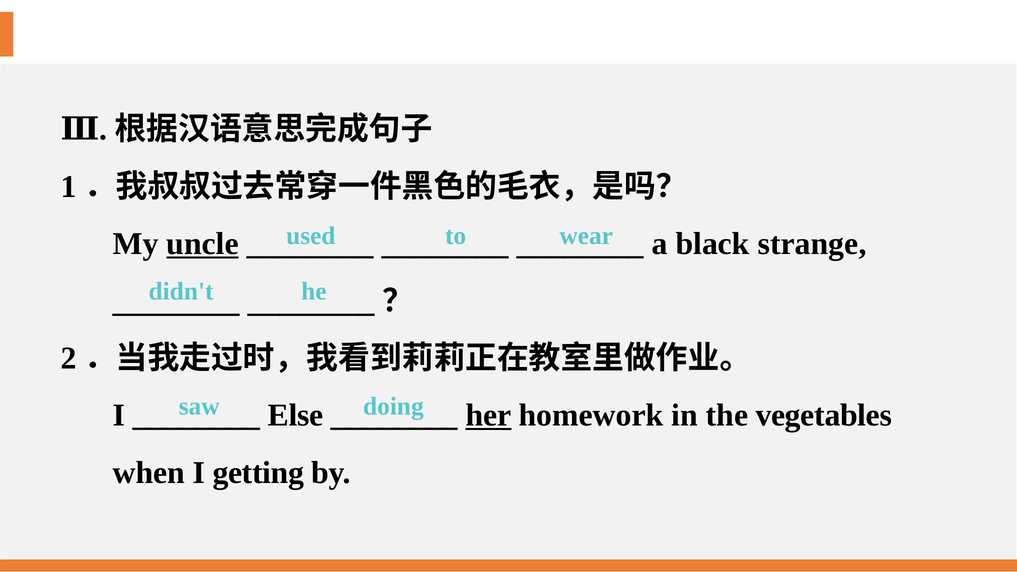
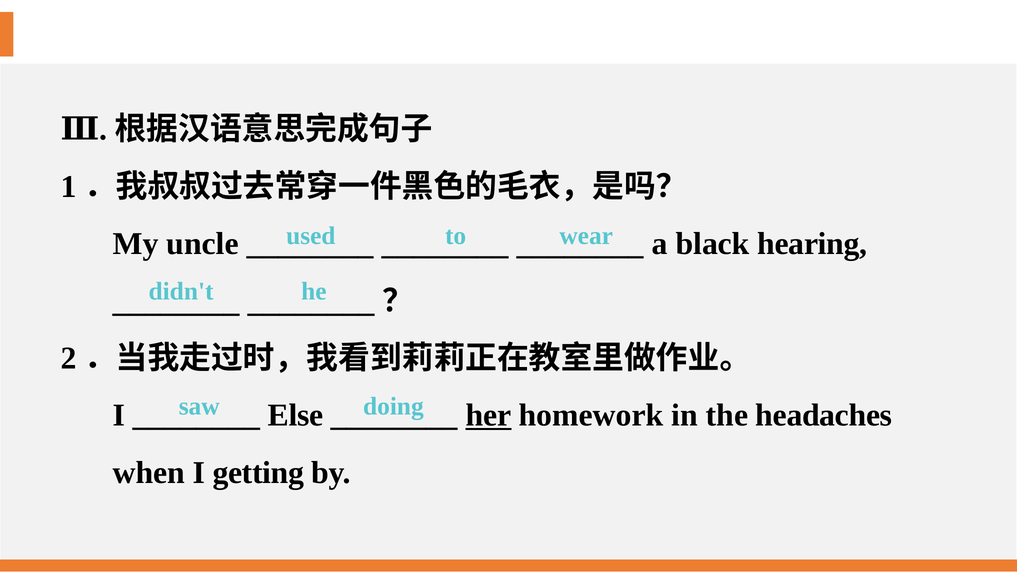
uncle underline: present -> none (203, 244)
strange: strange -> hearing (812, 244)
vegetables: vegetables -> headaches (824, 416)
